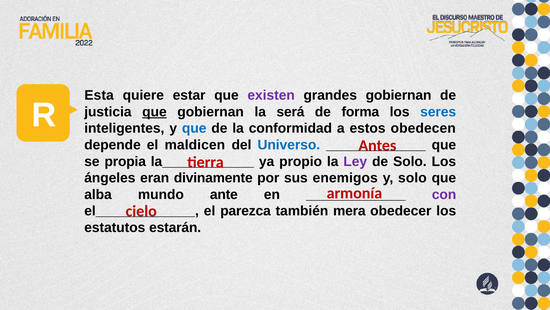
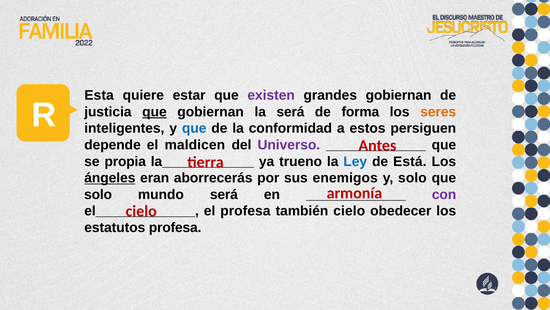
seres colour: blue -> orange (438, 112)
obedecen: obedecen -> persiguen (423, 128)
Universo colour: blue -> purple (289, 145)
propio: propio -> trueno (301, 161)
Ley colour: purple -> blue (355, 161)
de Solo: Solo -> Está (410, 161)
ángeles underline: none -> present (110, 178)
divinamente: divinamente -> aborrecerás (213, 178)
alba: alba -> solo (98, 194)
mundo ante: ante -> será (224, 194)
el parezca: parezca -> profesa (245, 211)
también mera: mera -> cielo (349, 211)
estatutos estarán: estarán -> profesa (175, 227)
